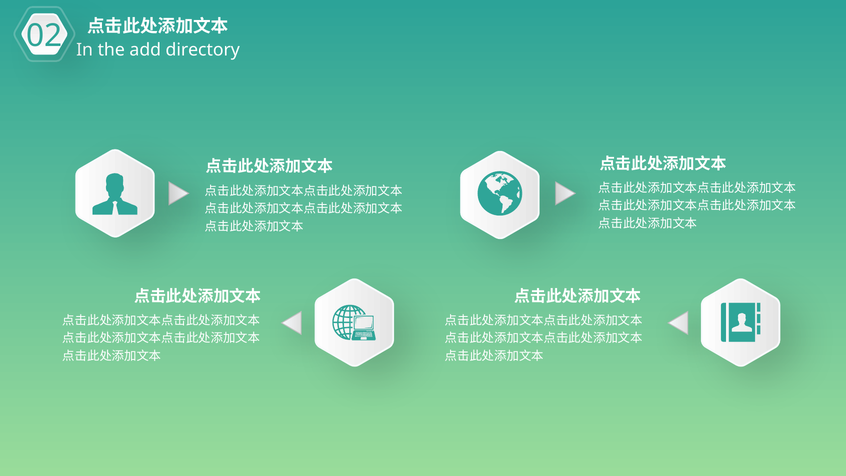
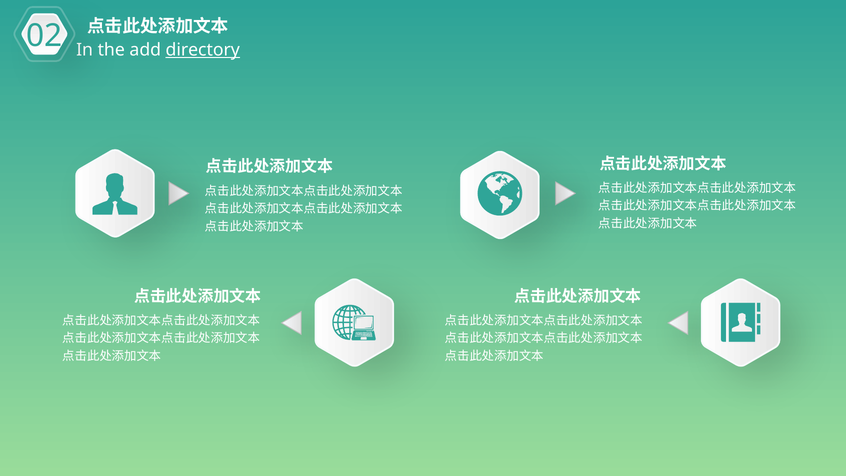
directory underline: none -> present (203, 50)
